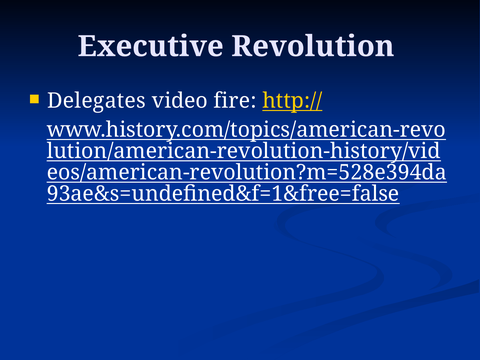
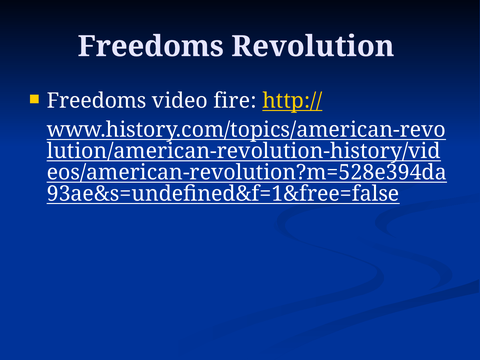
Executive: Executive -> Freedoms (151, 46)
Delegates: Delegates -> Freedoms (97, 101)
